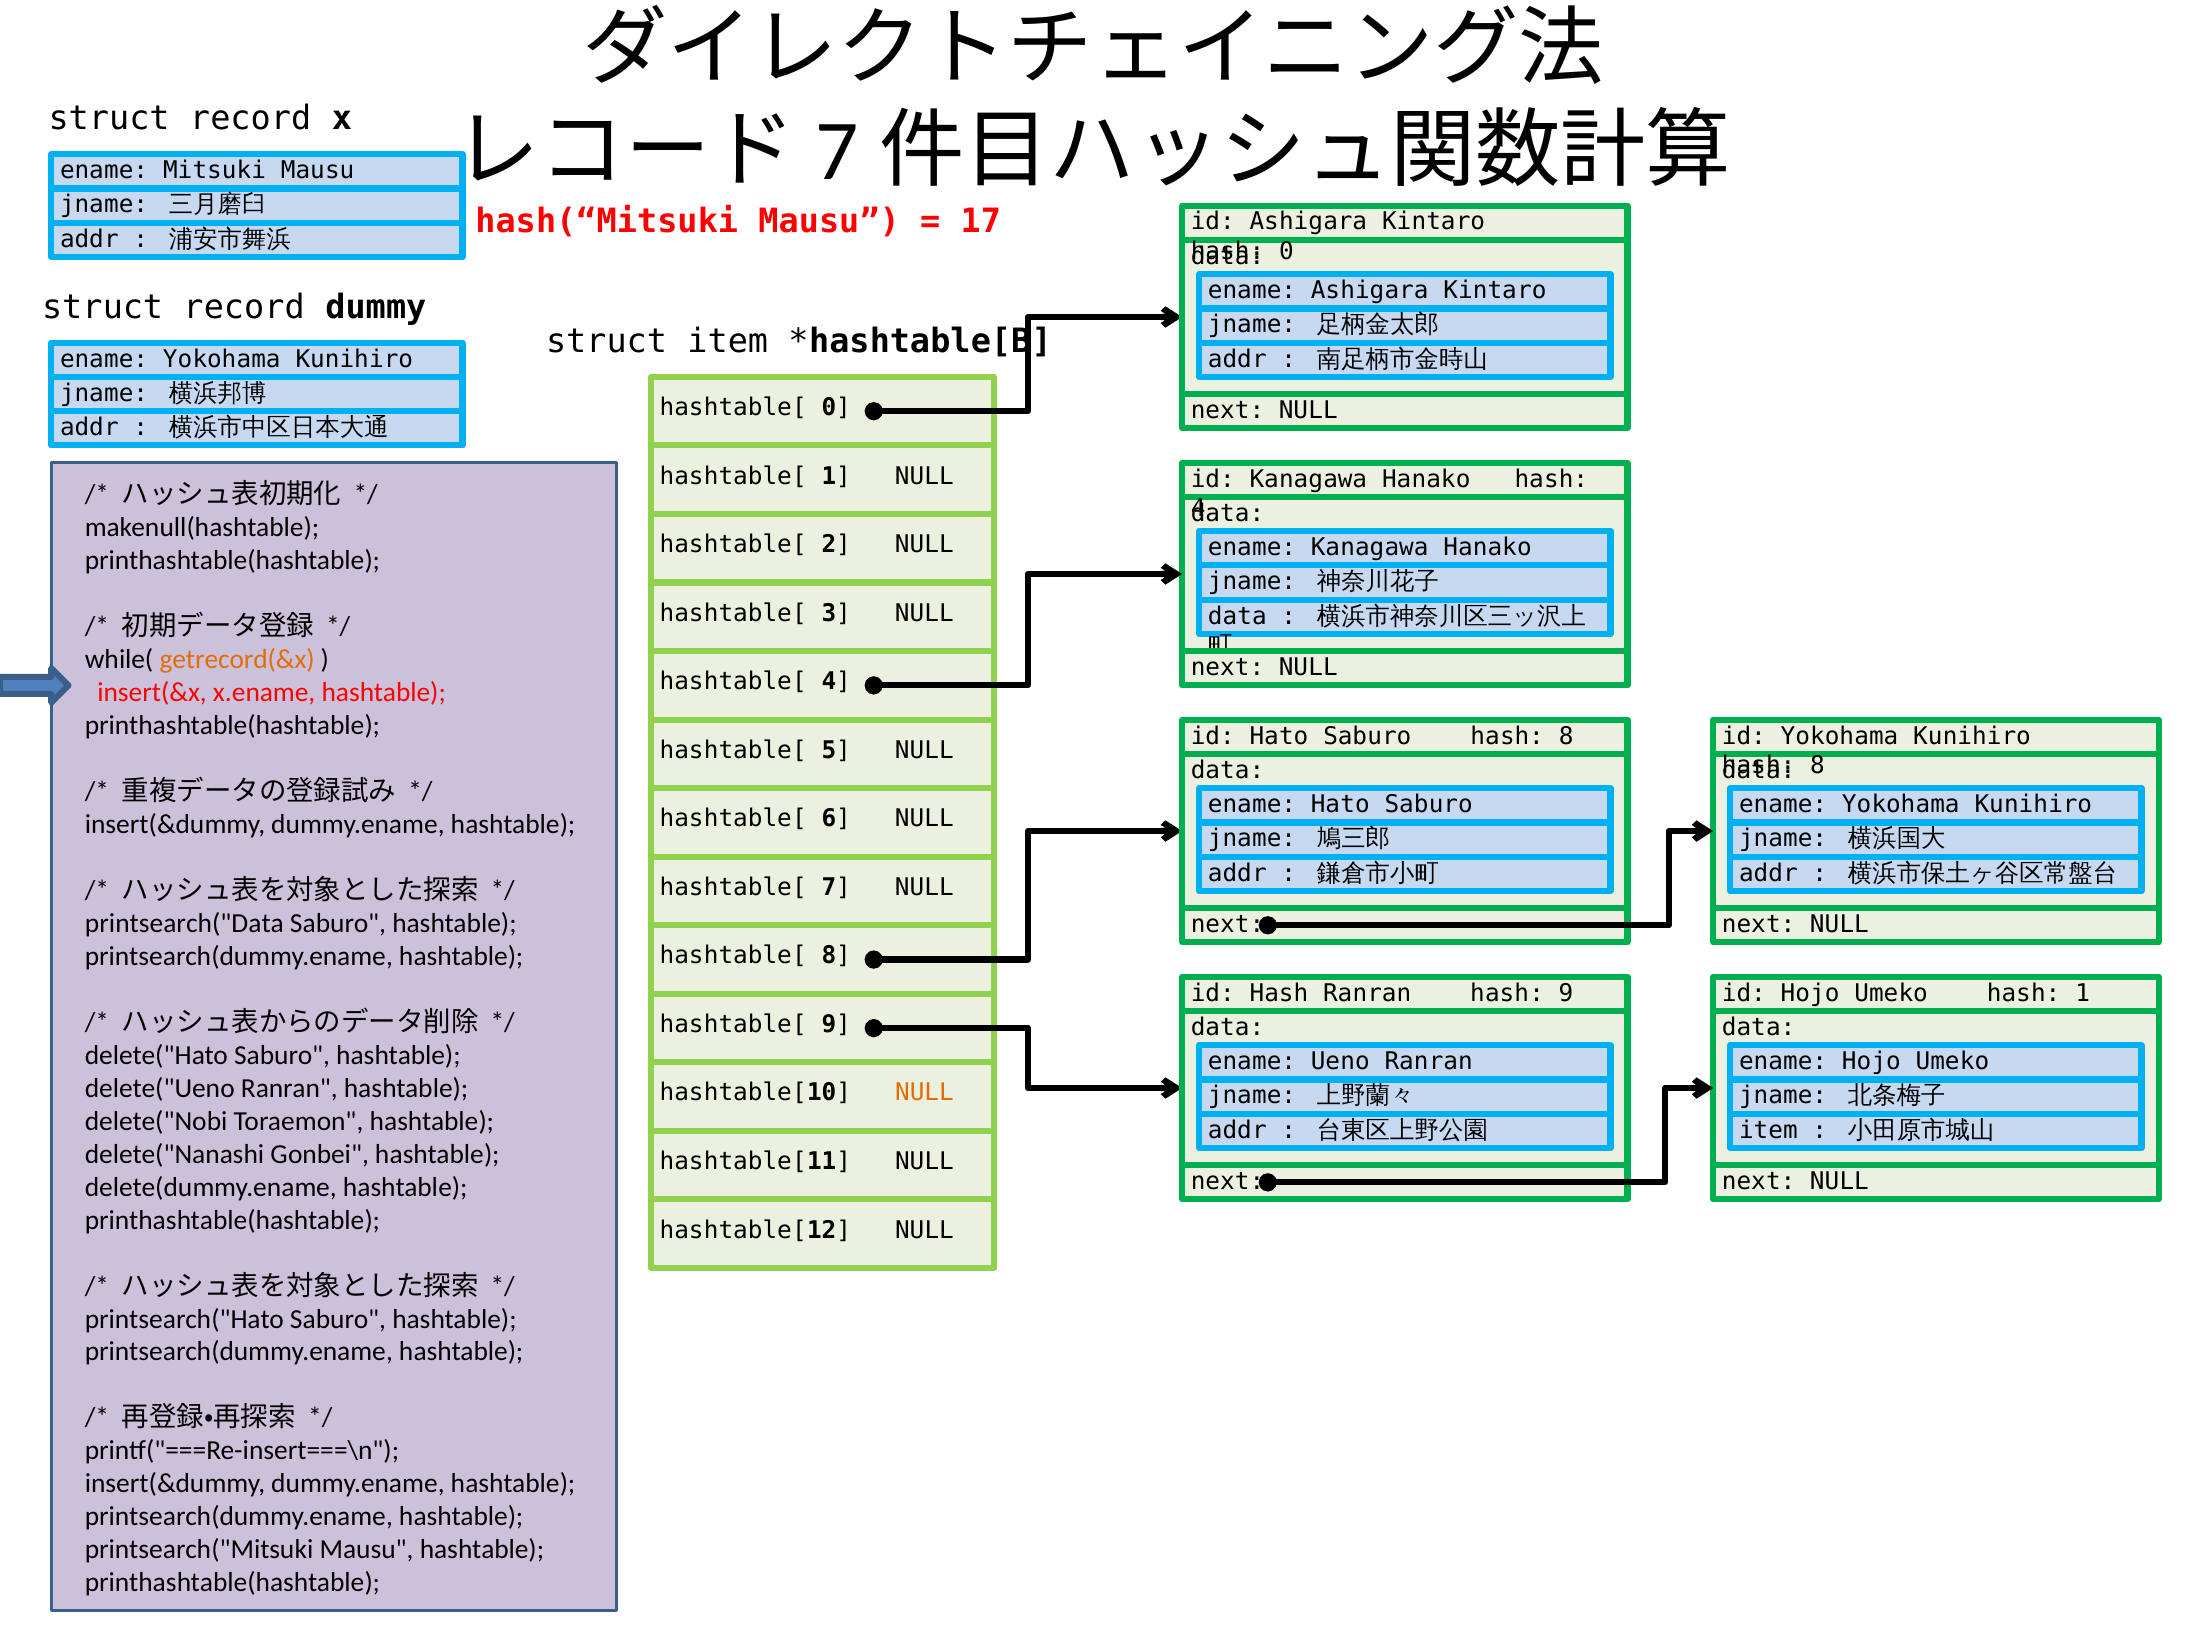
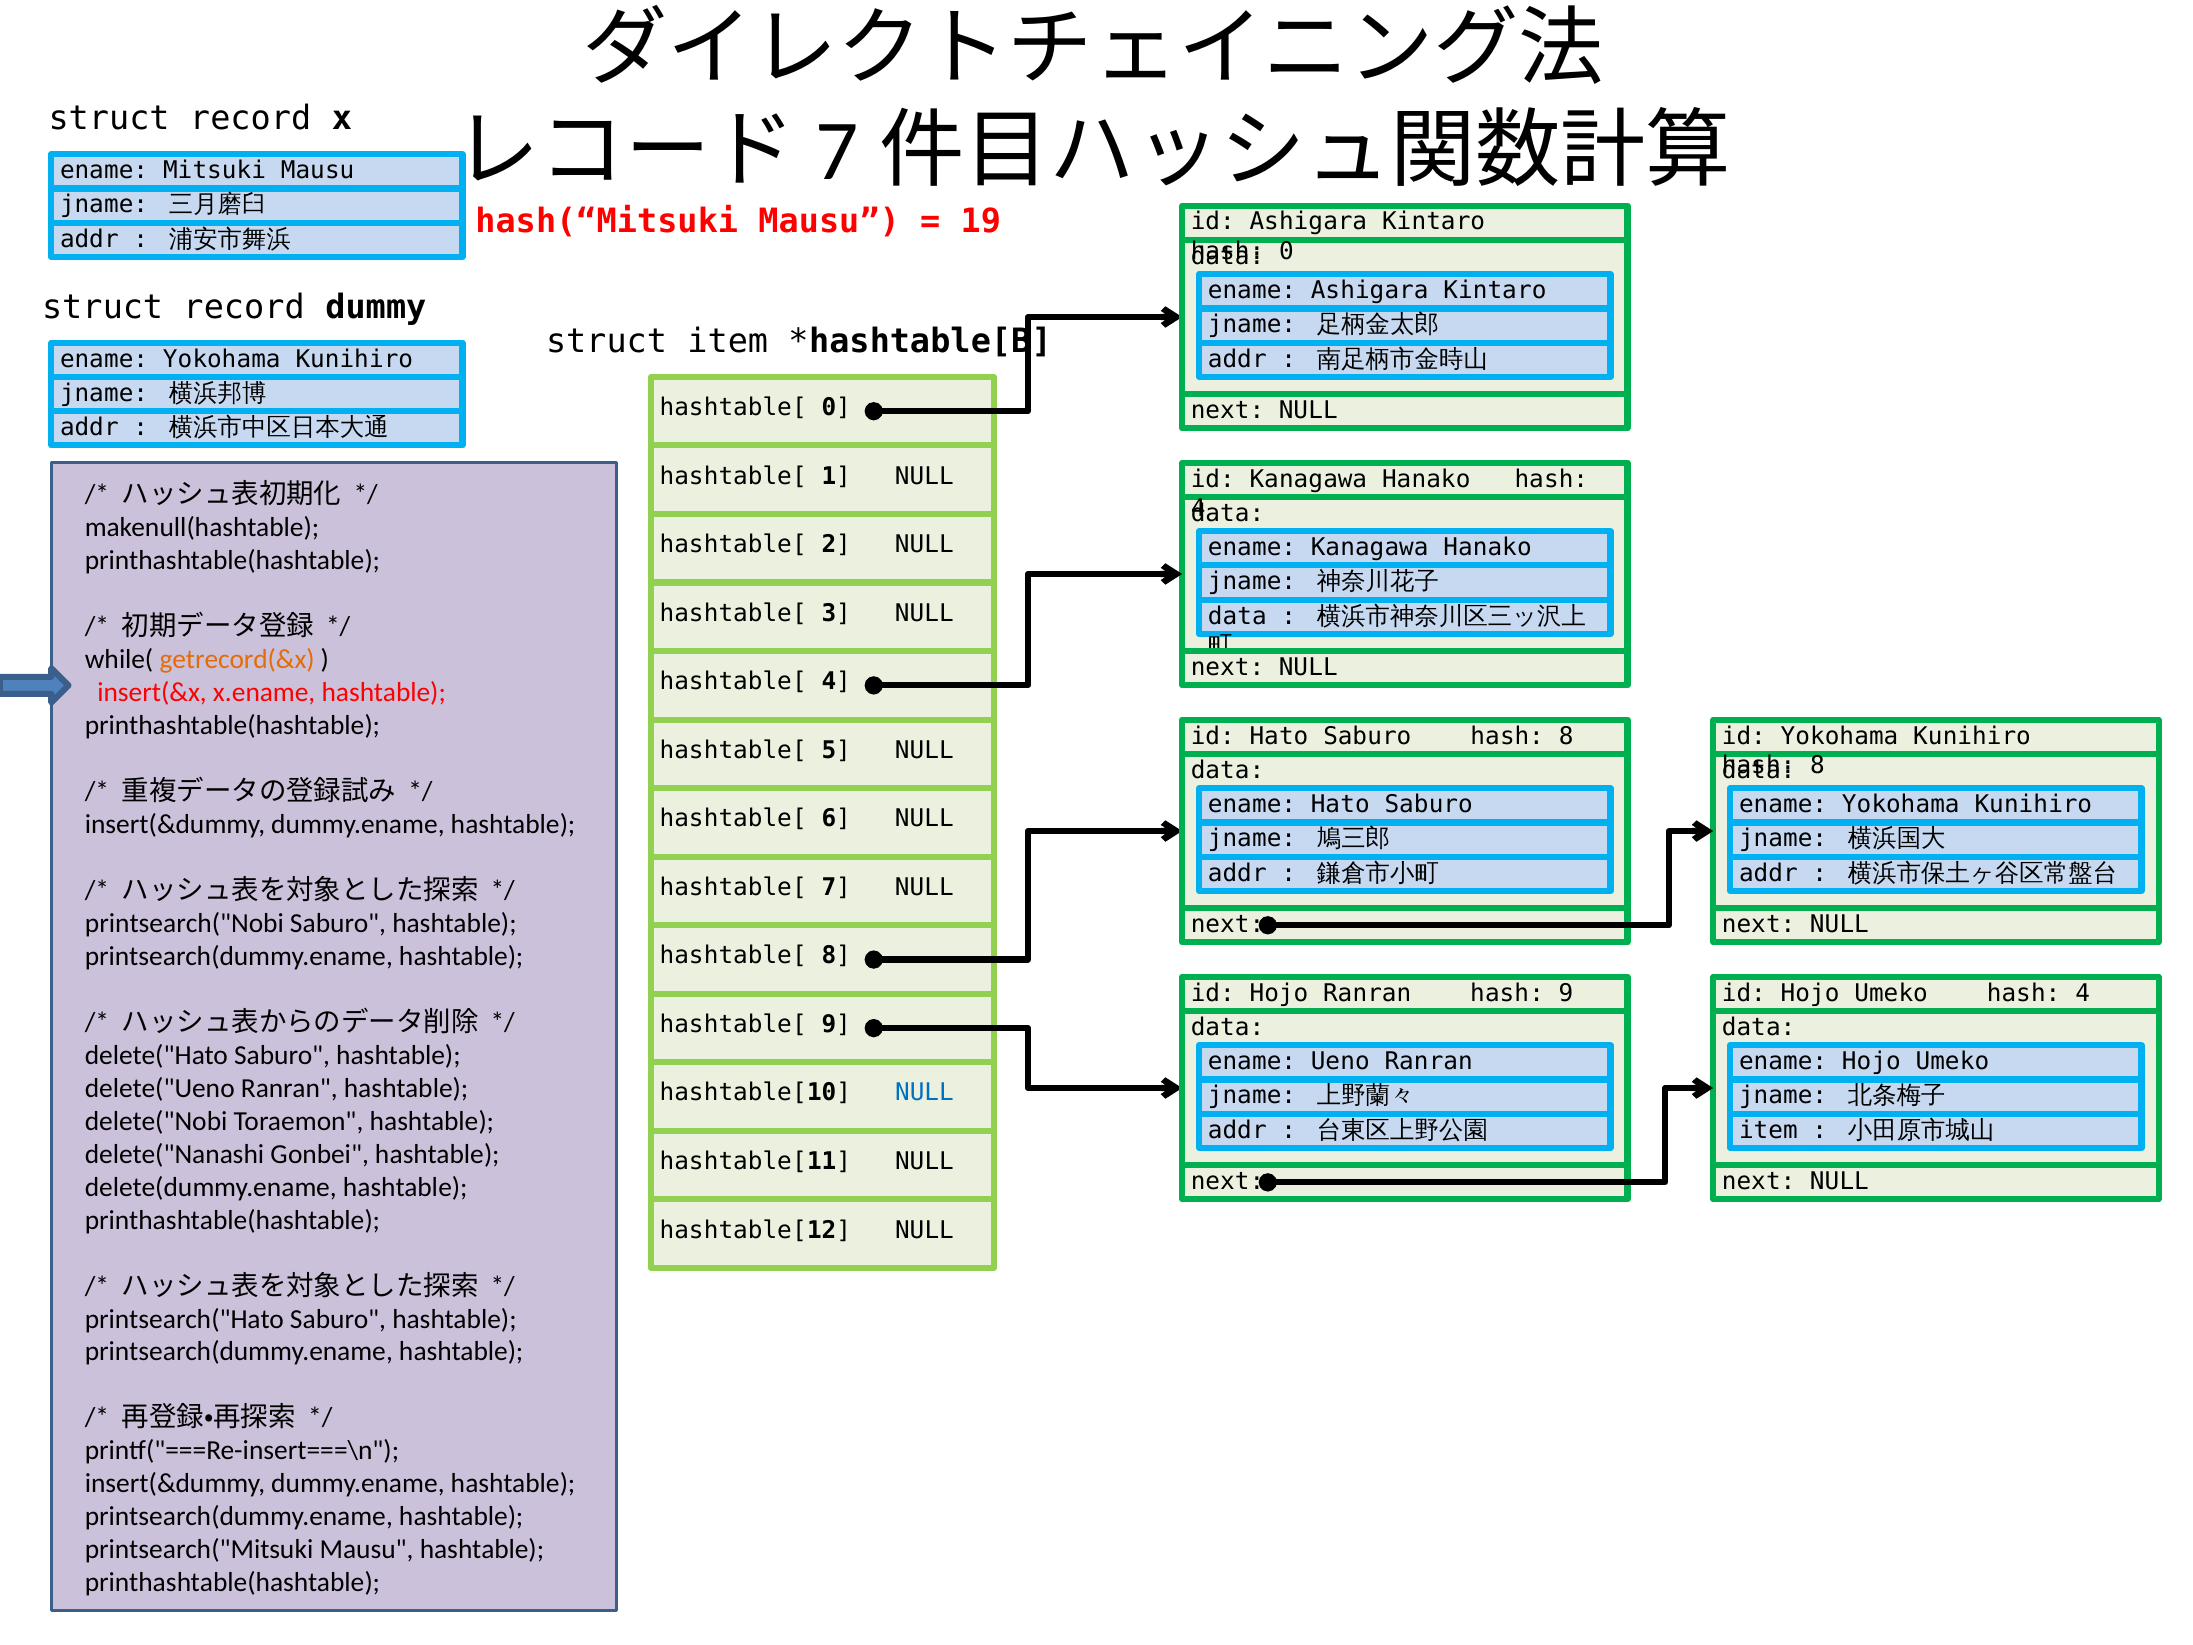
17: 17 -> 19 (981, 222)
printsearch("Data: printsearch("Data -> printsearch("Nobi (184, 923)
Hash: Hash -> Hojo (1279, 993)
Umeko hash 1: 1 -> 4 (2083, 993)
NULL colour: orange -> blue (924, 1093)
